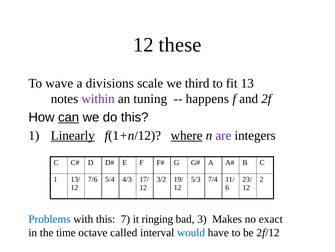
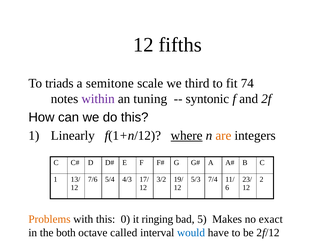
these: these -> fifths (180, 45)
wave: wave -> triads (59, 83)
divisions: divisions -> semitone (110, 83)
13: 13 -> 74 (247, 83)
happens: happens -> syntonic (207, 99)
can underline: present -> none (69, 117)
Linearly underline: present -> none (73, 135)
are colour: purple -> orange (223, 135)
Problems colour: blue -> orange (49, 218)
7: 7 -> 0 (125, 218)
3: 3 -> 5 (202, 218)
time: time -> both (66, 232)
